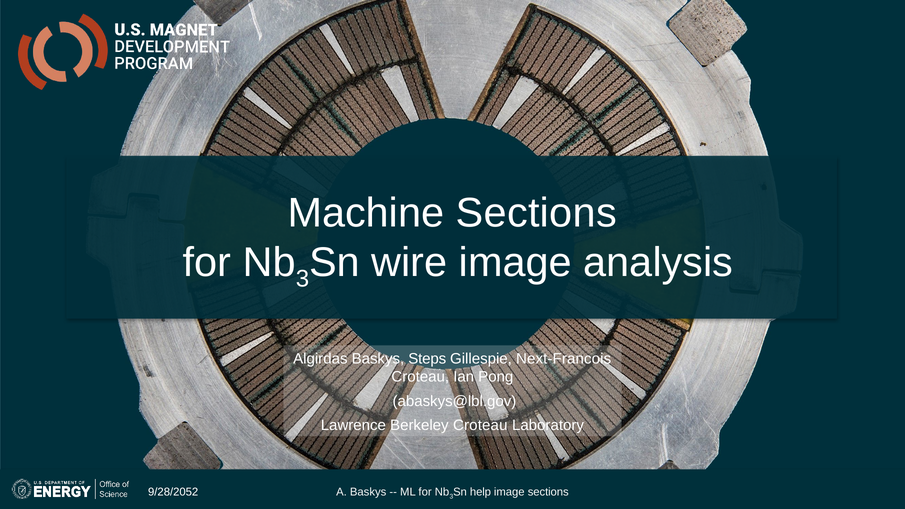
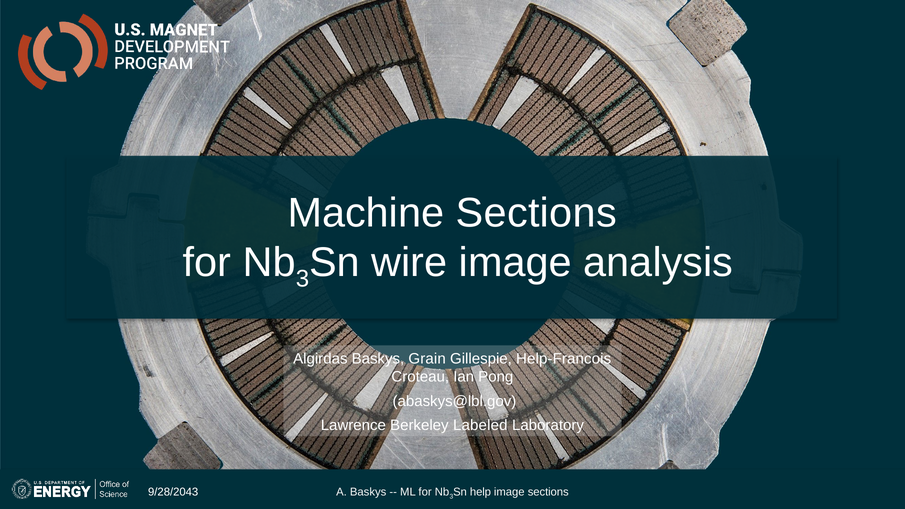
Steps: Steps -> Grain (427, 359)
Next-Francois: Next-Francois -> Help-Francois (564, 359)
Berkeley Croteau: Croteau -> Labeled (480, 425)
9/28/2052: 9/28/2052 -> 9/28/2043 (173, 492)
